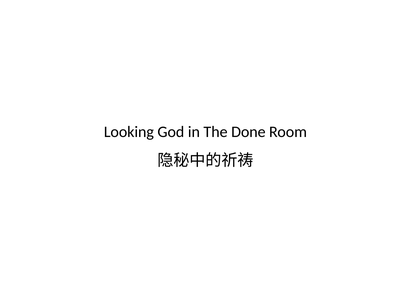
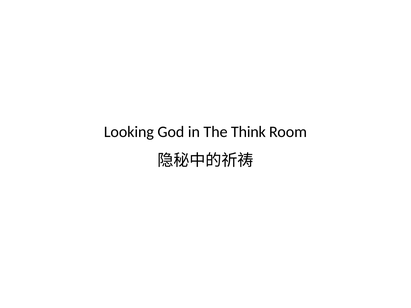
Done: Done -> Think (248, 132)
